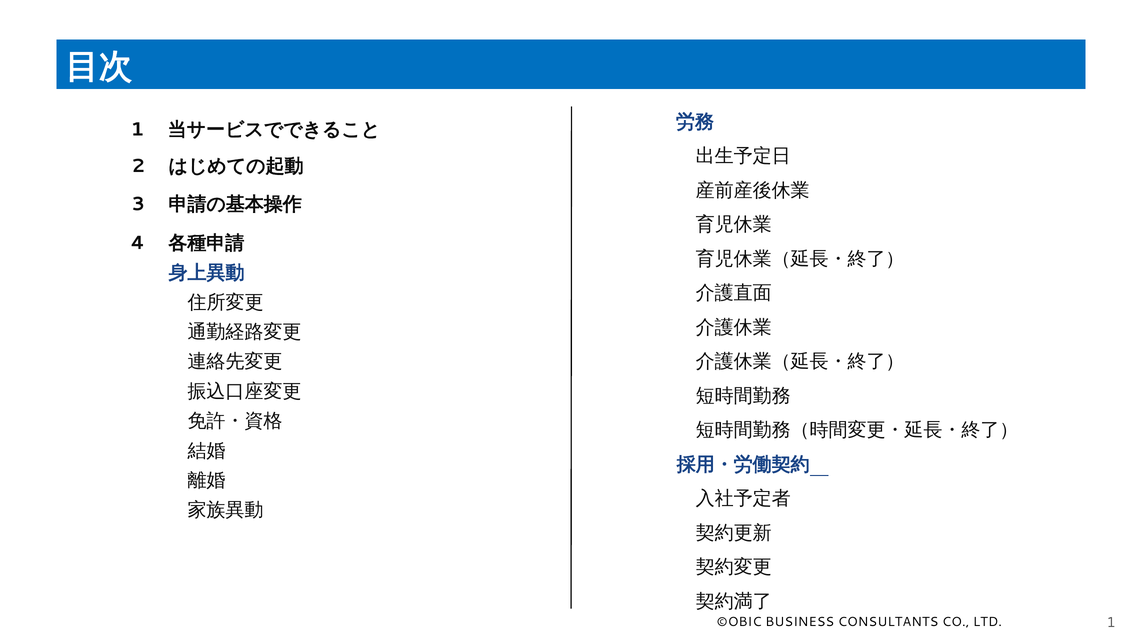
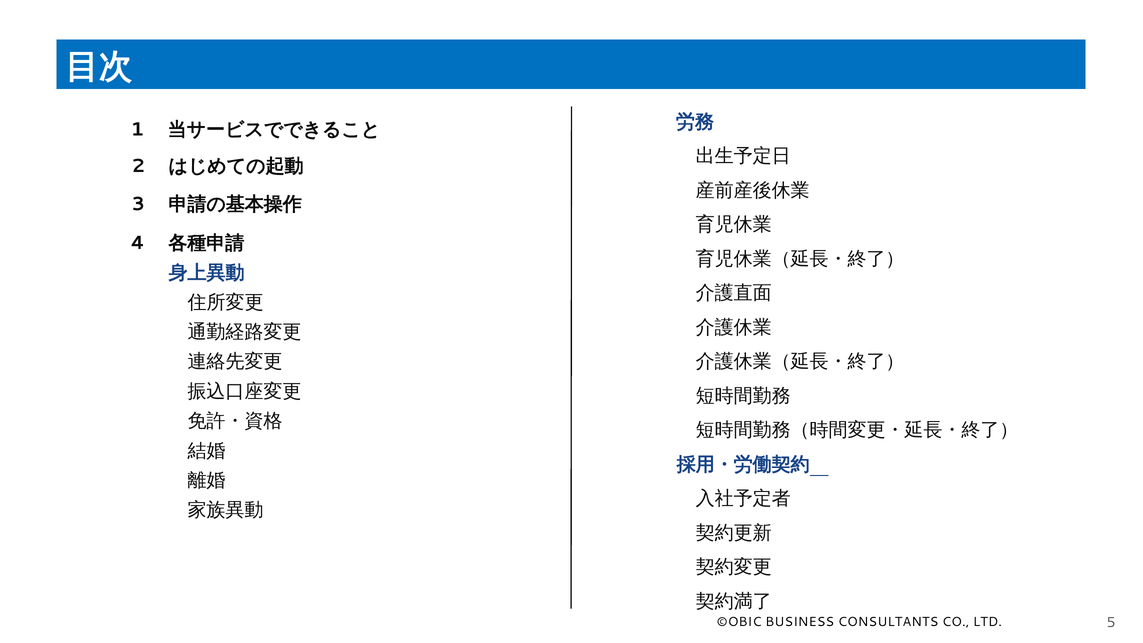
LTD 1: 1 -> 5 (1111, 622)
